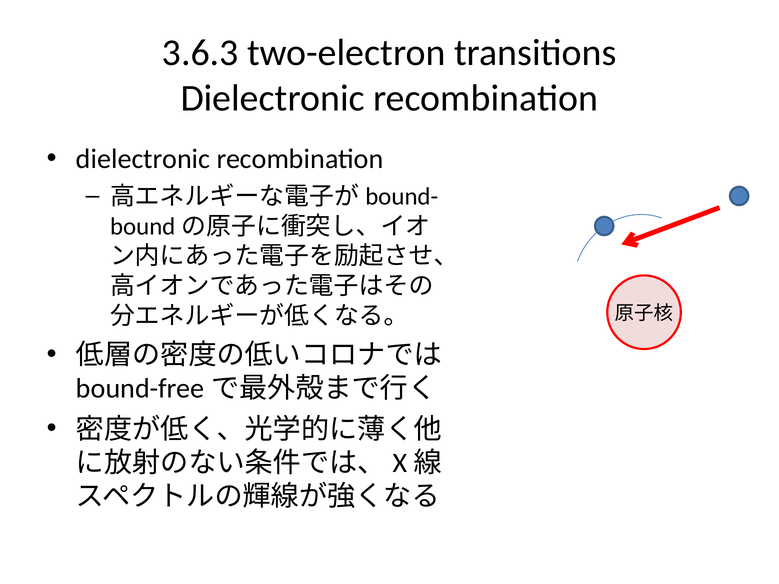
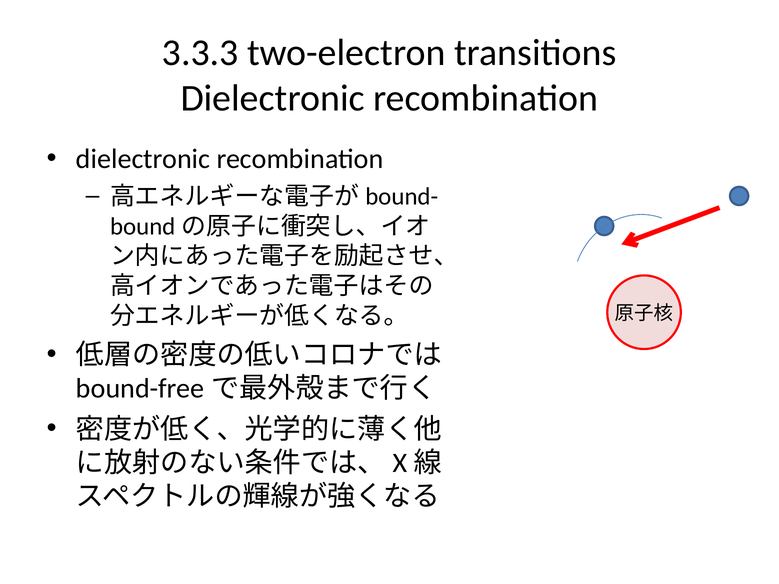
3.6.3: 3.6.3 -> 3.3.3 (200, 53)
